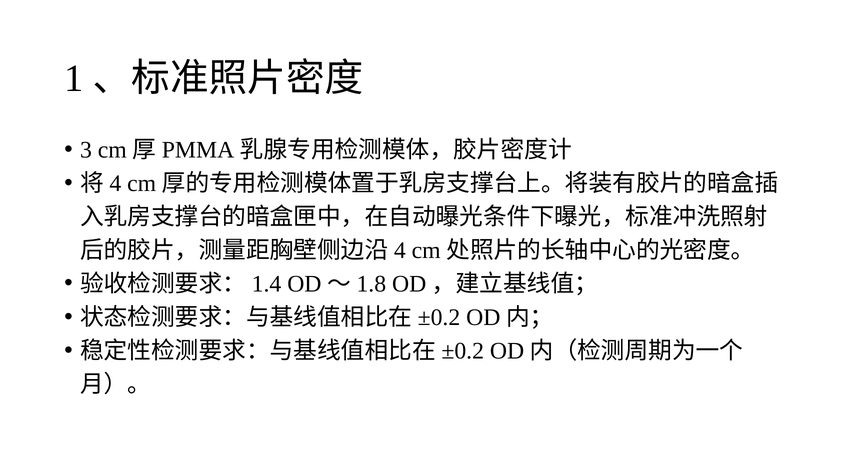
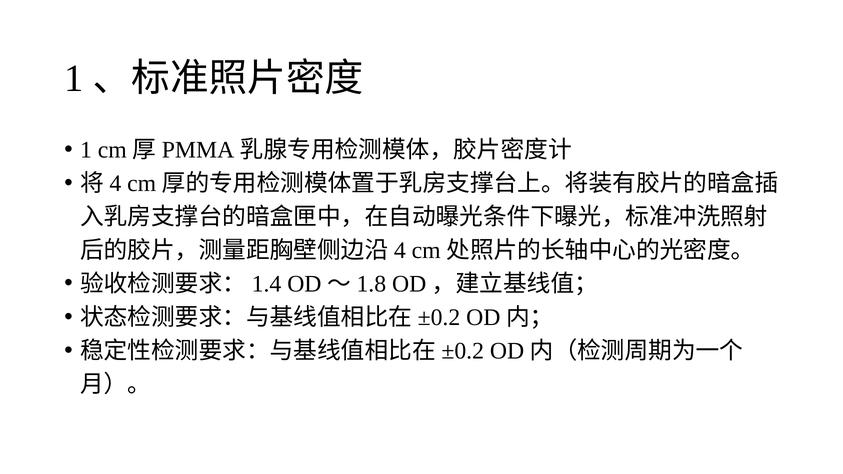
3: 3 -> 1 (86, 150)
